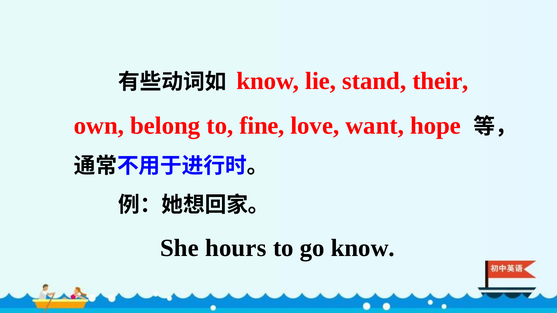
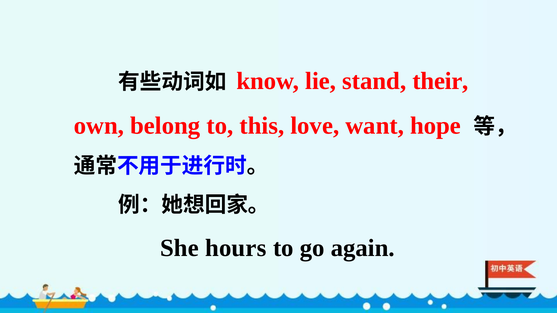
fine: fine -> this (262, 126)
go know: know -> again (363, 248)
